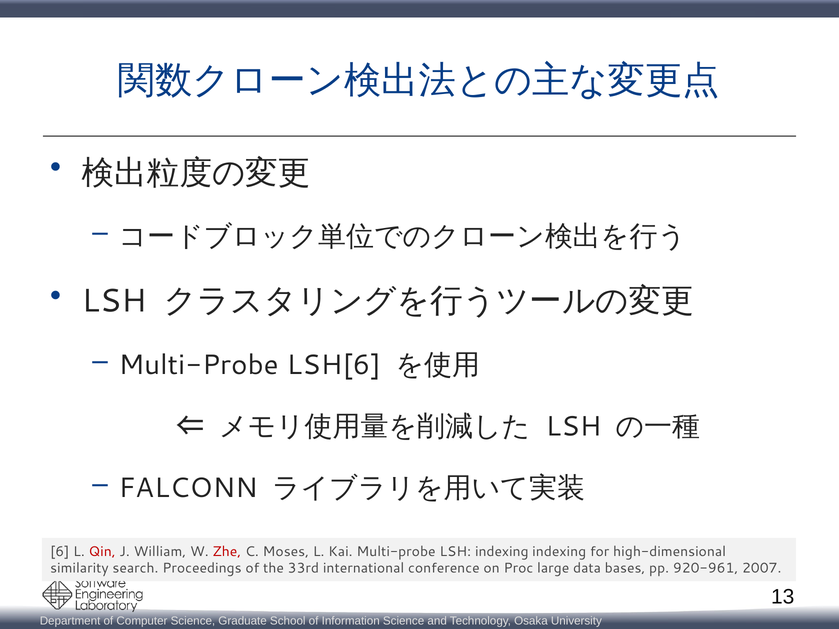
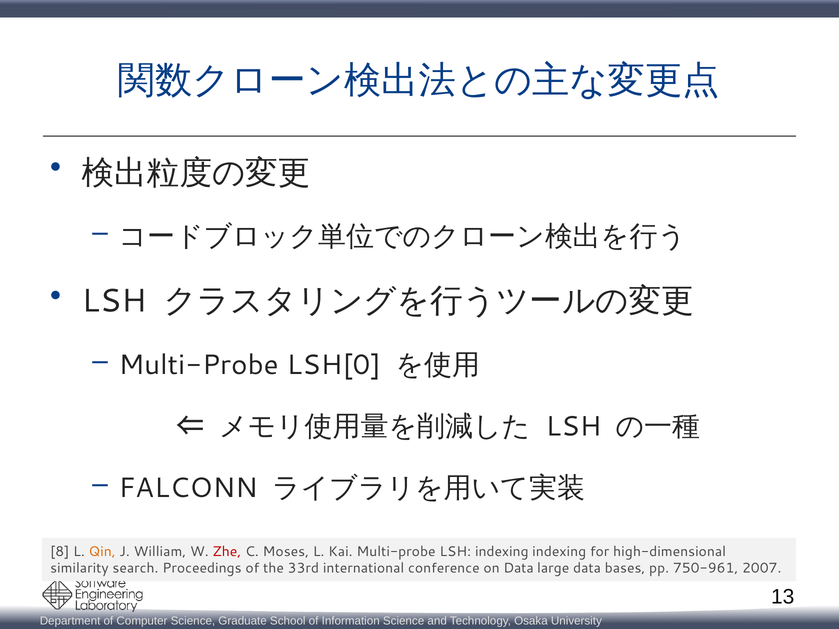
LSH[6: LSH[6 -> LSH[0 (334, 365)
6: 6 -> 8 (60, 552)
Qin colour: red -> orange (102, 552)
on Proc: Proc -> Data (518, 568)
920-961: 920-961 -> 750-961 (706, 568)
